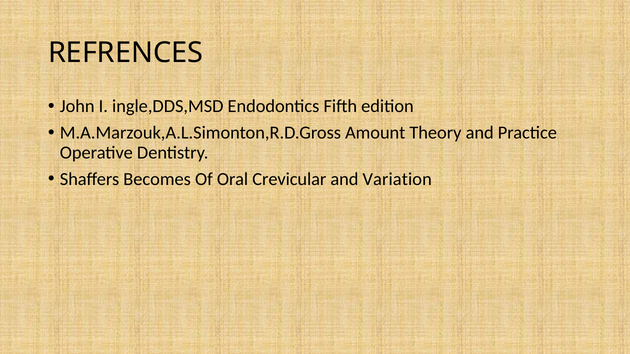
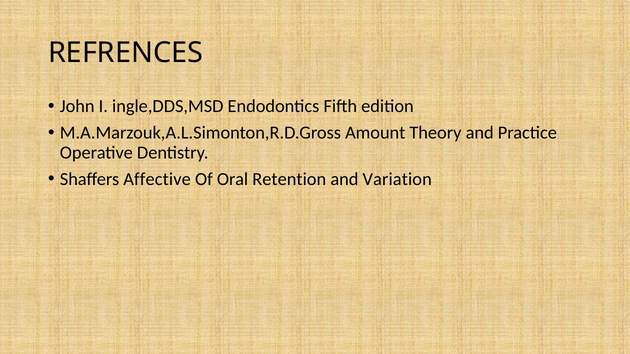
Becomes: Becomes -> Affective (157, 179)
Crevicular: Crevicular -> Retention (289, 179)
